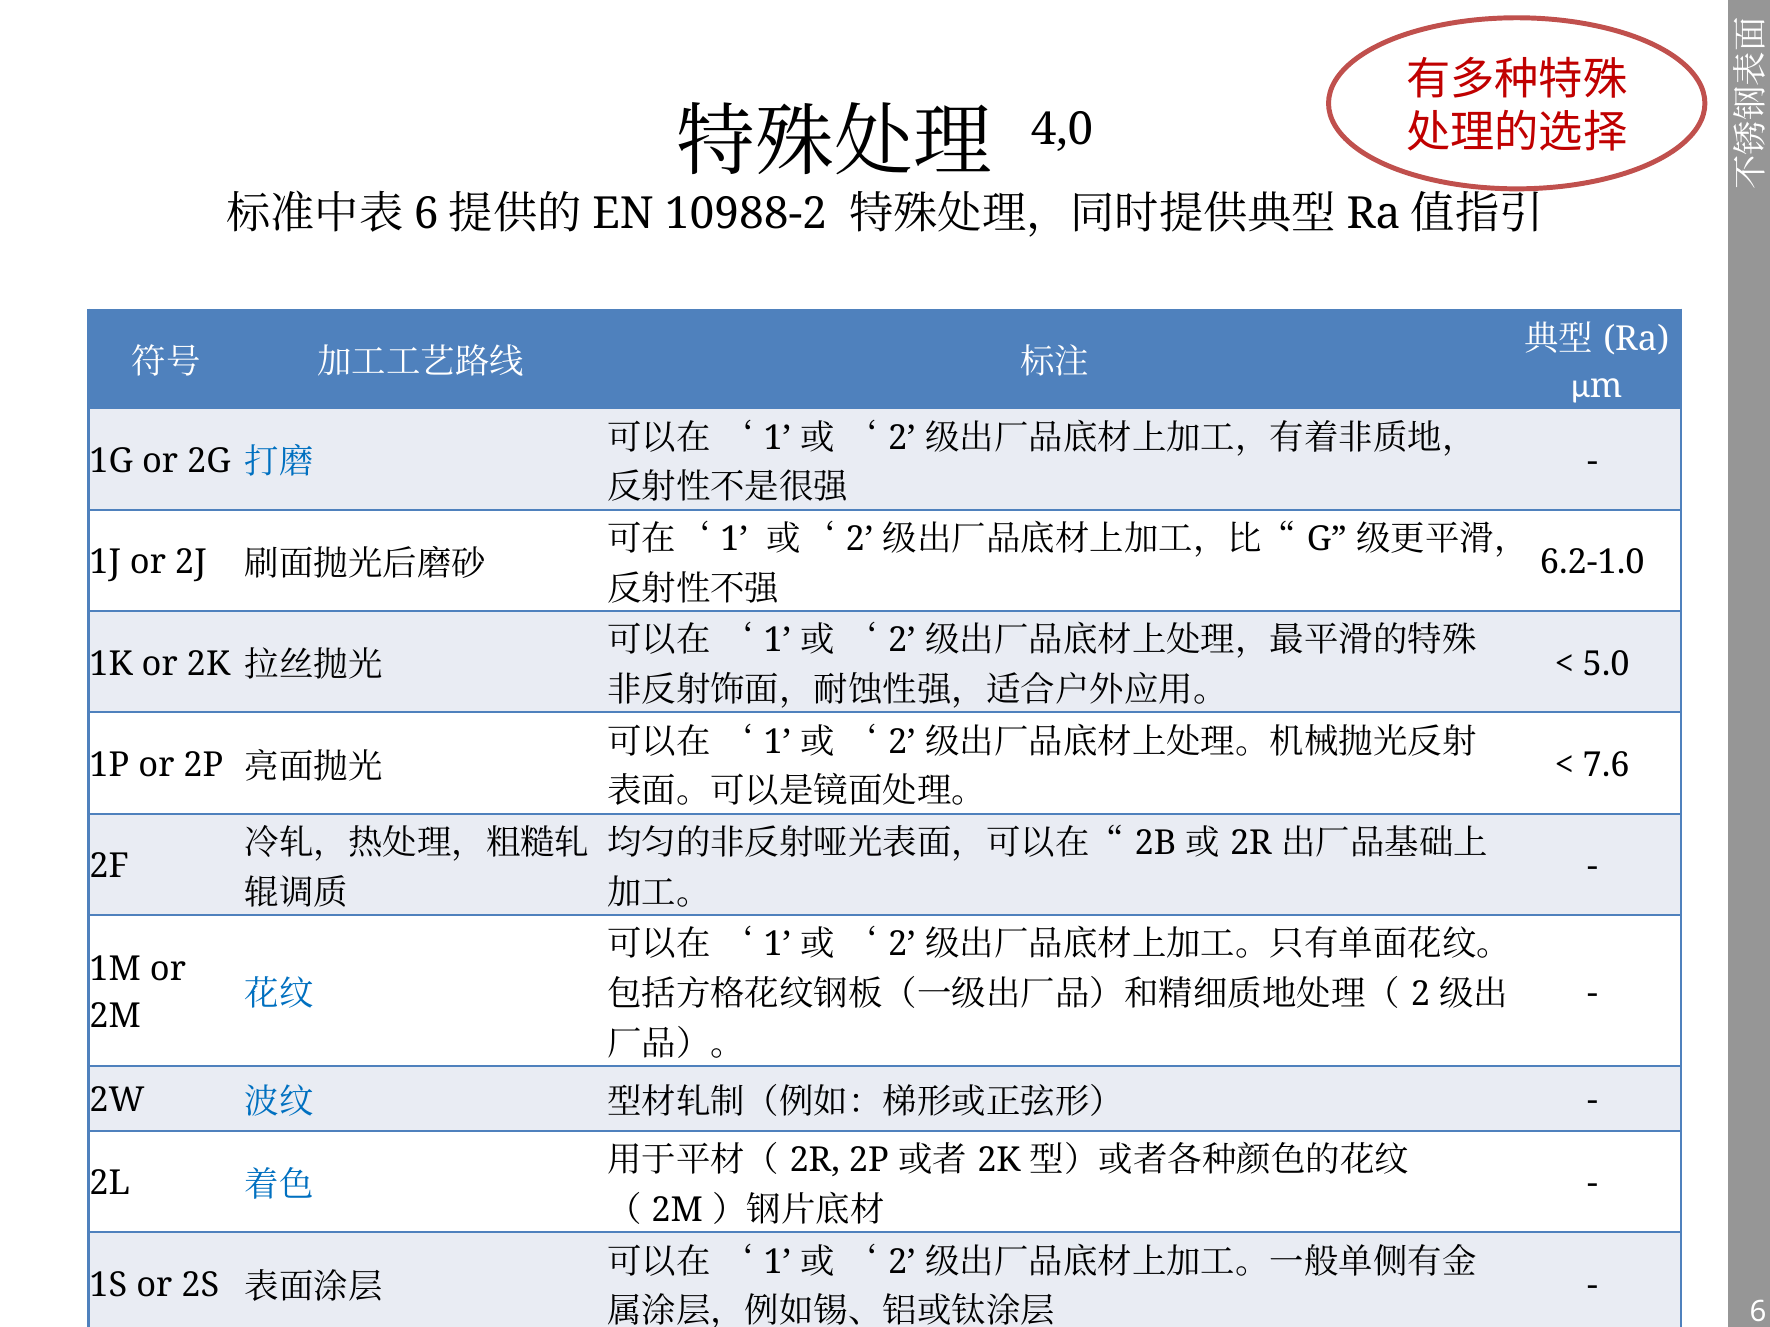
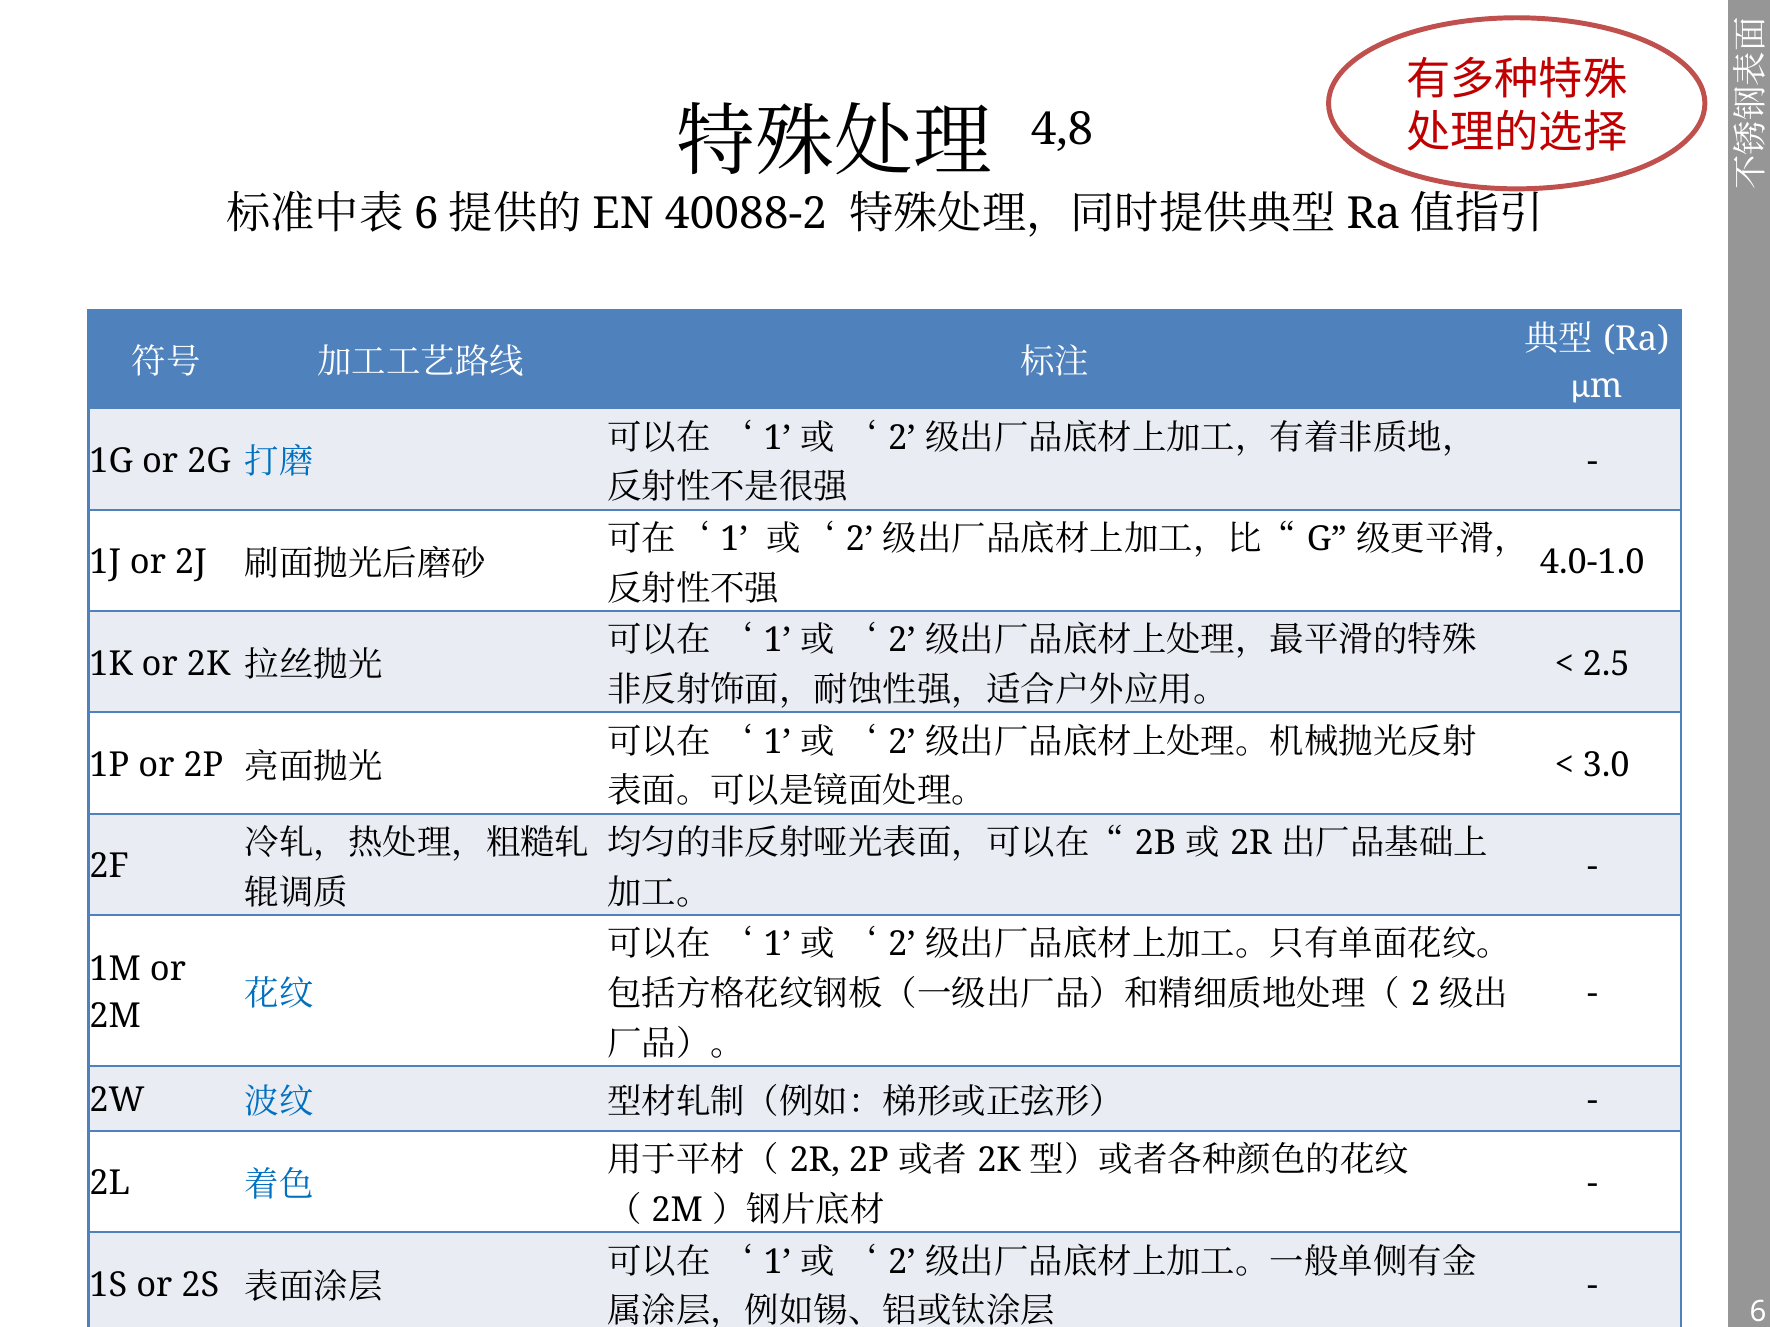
4,0: 4,0 -> 4,8 (1062, 130)
10988-2: 10988-2 -> 40088-2 (746, 214)
6.2-1.0: 6.2-1.0 -> 4.0-1.0 (1592, 563)
5.0: 5.0 -> 2.5 (1606, 664)
7.6: 7.6 -> 3.0 (1606, 765)
